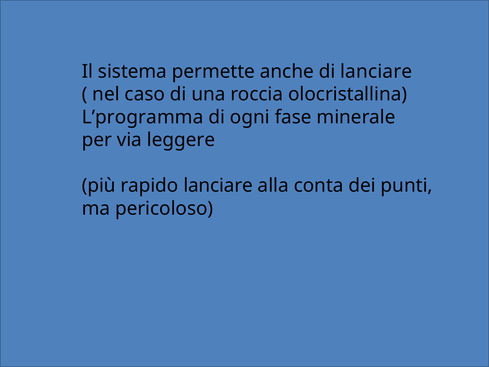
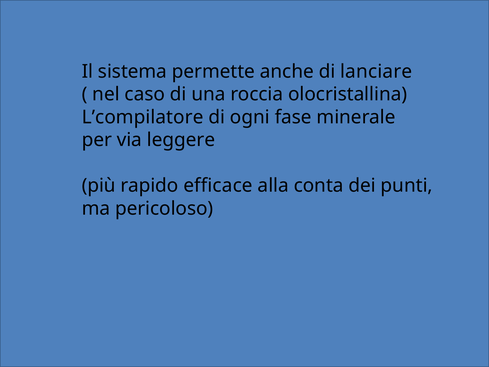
L’programma: L’programma -> L’compilatore (143, 117)
rapido lanciare: lanciare -> efficace (218, 186)
